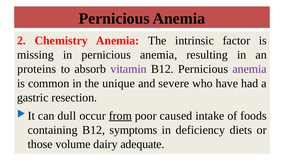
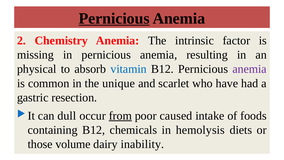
Pernicious underline: none -> present (114, 18)
proteins: proteins -> physical (37, 69)
vitamin colour: purple -> blue (129, 69)
severe: severe -> scarlet (174, 83)
symptoms: symptoms -> chemicals (133, 130)
deficiency: deficiency -> hemolysis (200, 130)
adequate: adequate -> inability (142, 144)
